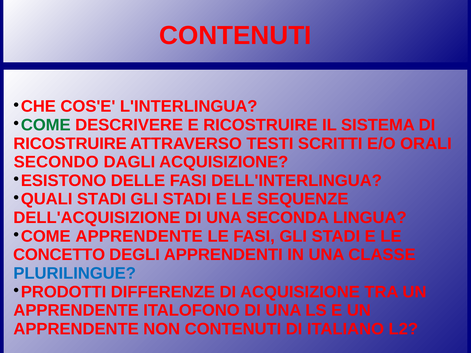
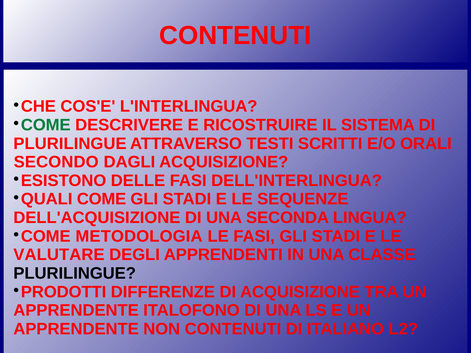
RICOSTRUIRE: RICOSTRUIRE -> PLURILINGUE (70, 144)
QUALI STADI: STADI -> COME (102, 199)
COME APPRENDENTE: APPRENDENTE -> METODOLOGIA (139, 236)
CONCETTO: CONCETTO -> VALUTARE (59, 255)
PLURILINGUE colour: blue -> black (75, 273)
